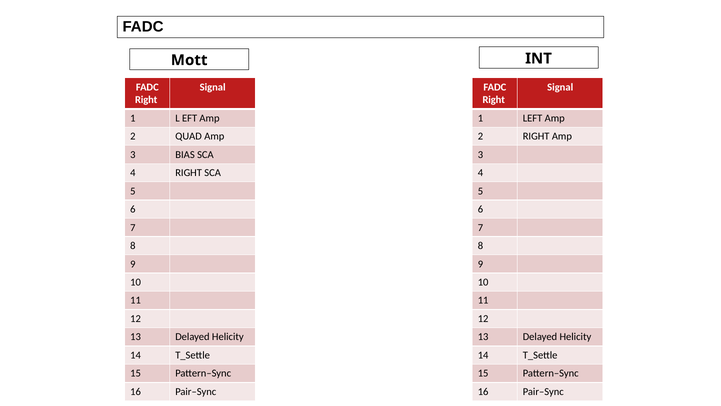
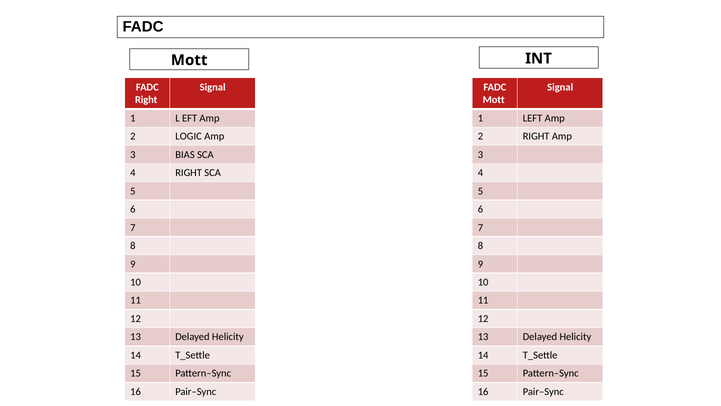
Right: Right -> Mott (494, 100)
QUAD: QUAD -> LOGIC (189, 136)
